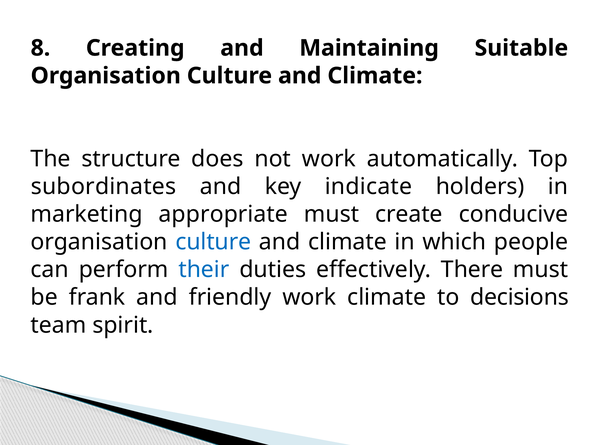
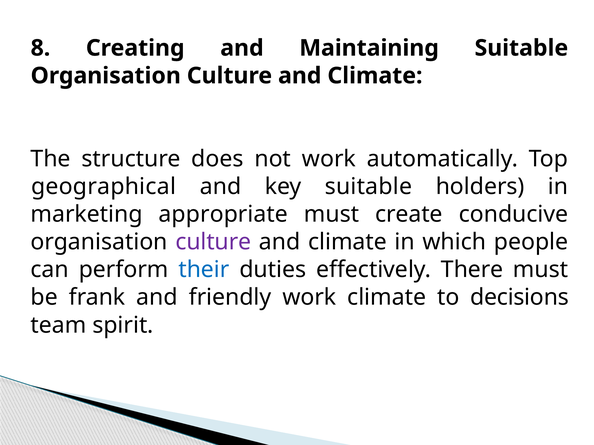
subordinates: subordinates -> geographical (104, 187)
key indicate: indicate -> suitable (368, 187)
culture colour: blue -> purple (213, 242)
